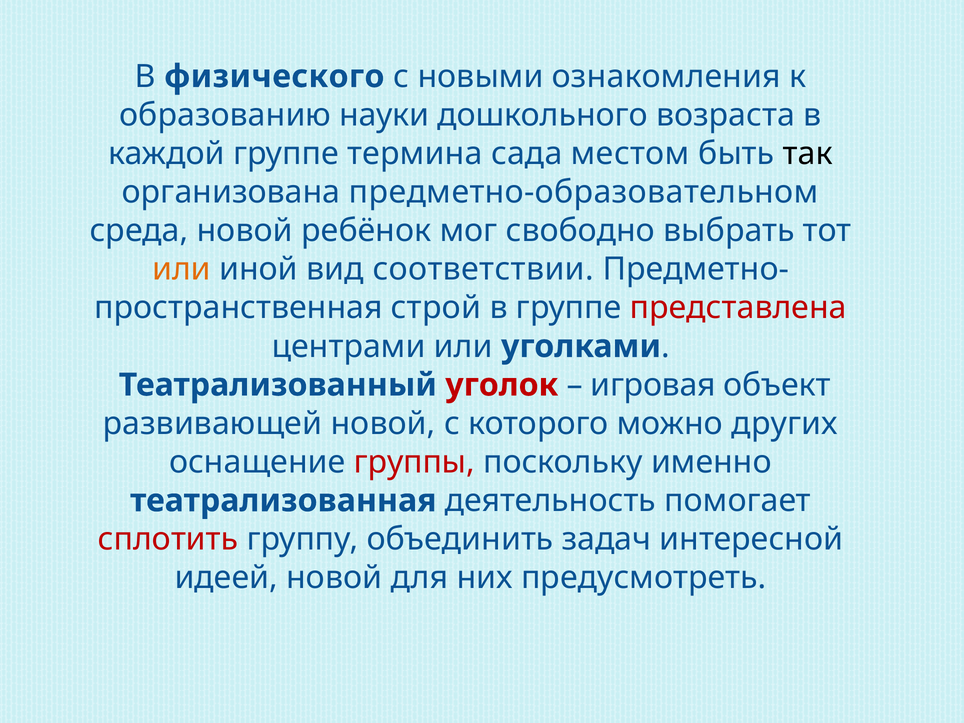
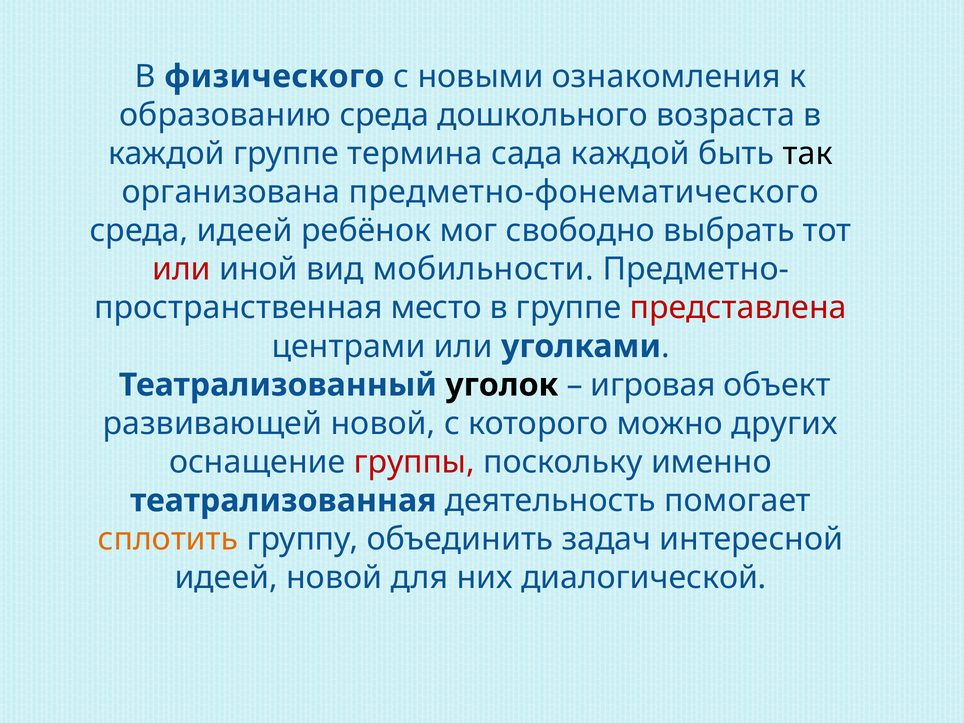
образованию науки: науки -> среда (384, 115)
сада местом: местом -> каждой (630, 154)
предметно-образовательном: предметно-образовательном -> предметно-фонематического (584, 192)
среда новой: новой -> идеей (245, 231)
или colour: orange -> red (182, 269)
соответствии: соответствии -> мобильности (483, 269)
строй: строй -> место (436, 308)
уголок colour: red -> black (502, 385)
сплотить colour: red -> orange (168, 539)
предусмотреть: предусмотреть -> диалогической (644, 578)
